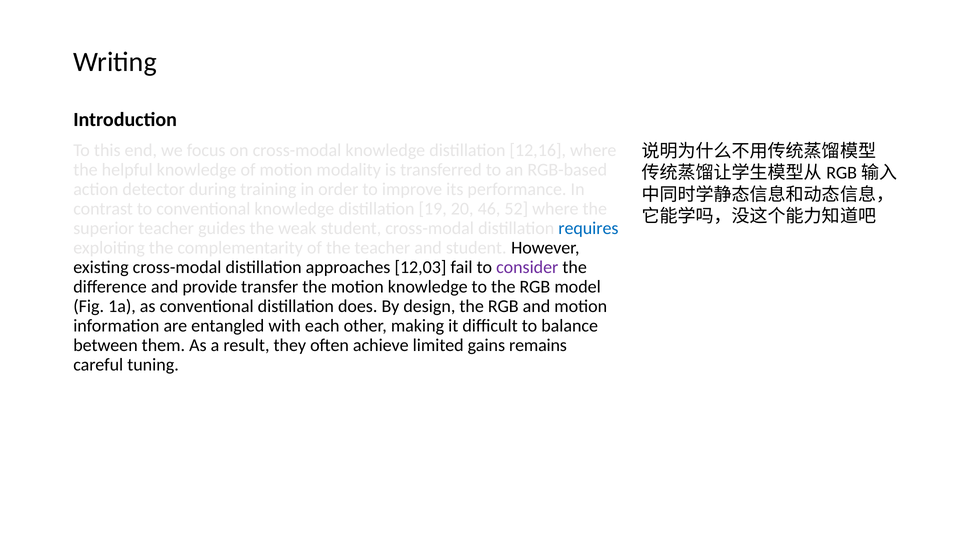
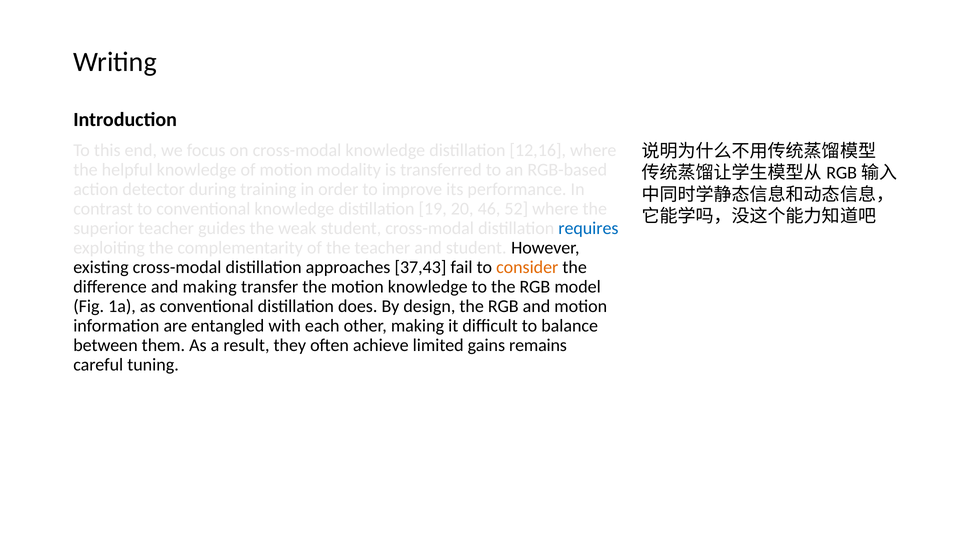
12,03: 12,03 -> 37,43 (420, 267)
consider colour: purple -> orange (527, 267)
and provide: provide -> making (210, 286)
